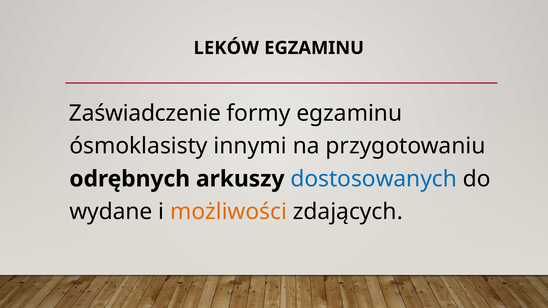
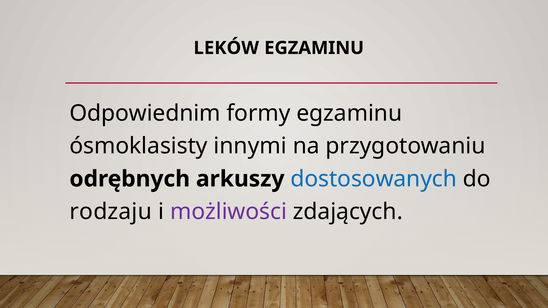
Zaświadczenie: Zaświadczenie -> Odpowiednim (145, 113)
wydane: wydane -> rodzaju (111, 212)
możliwości colour: orange -> purple (229, 212)
